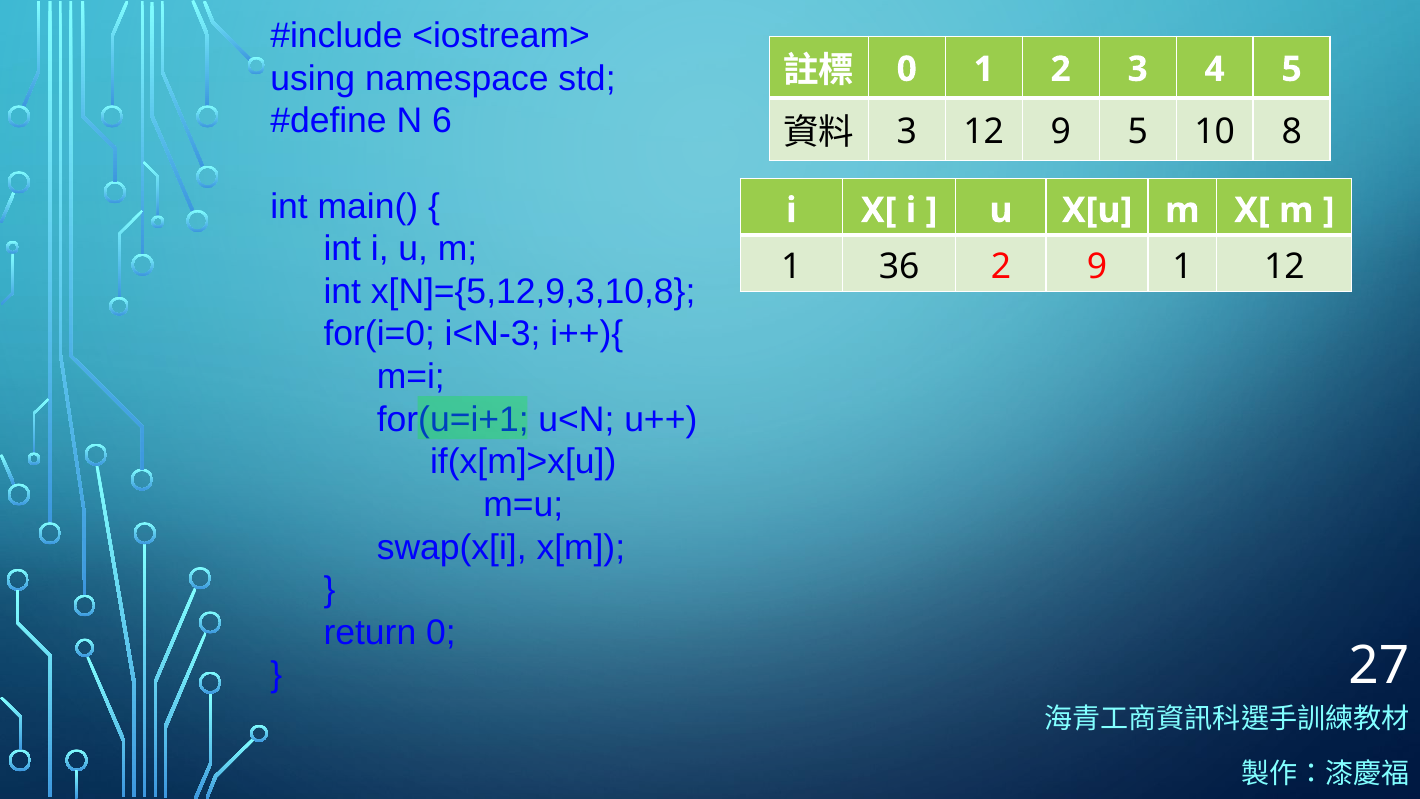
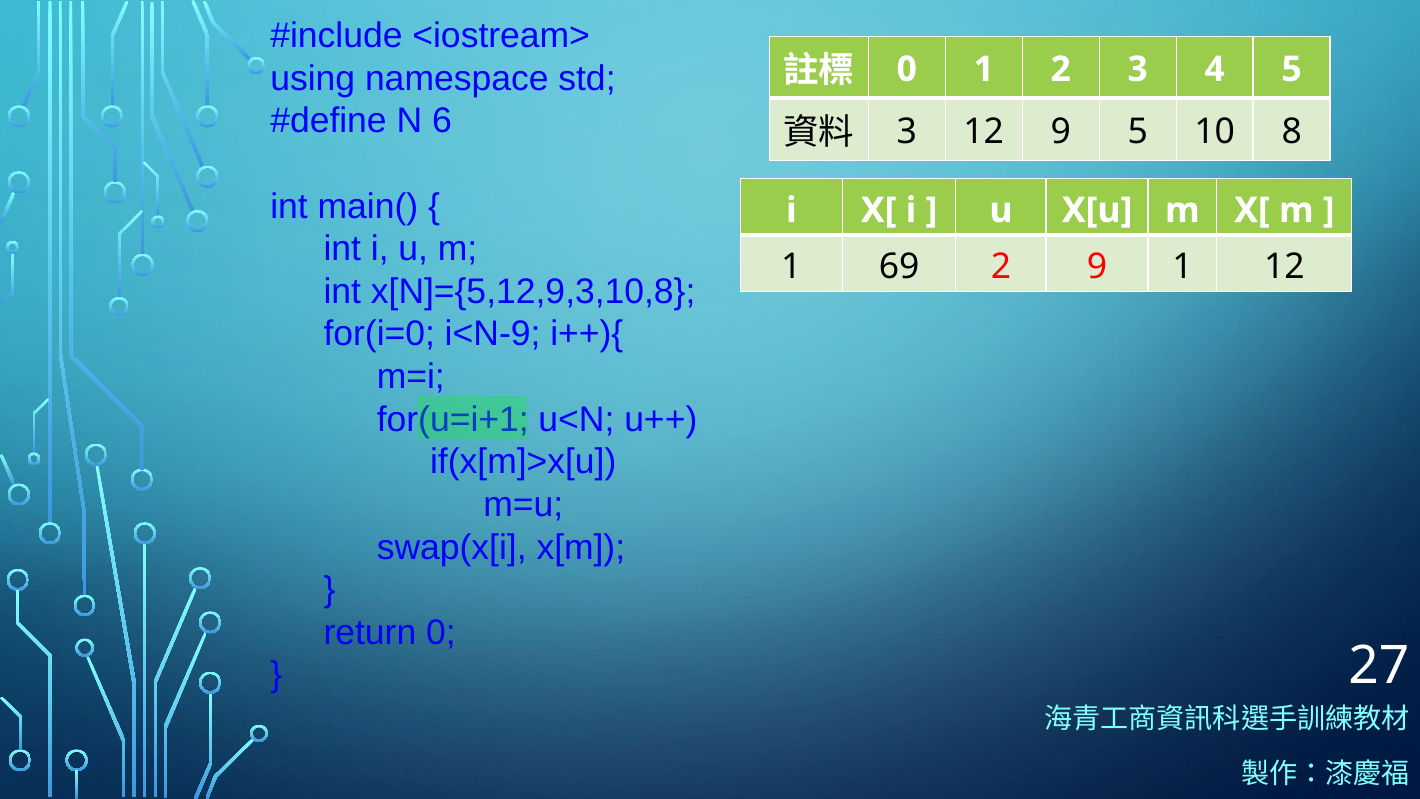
36: 36 -> 69 (899, 266)
i<N-3: i<N-3 -> i<N-9 (493, 334)
